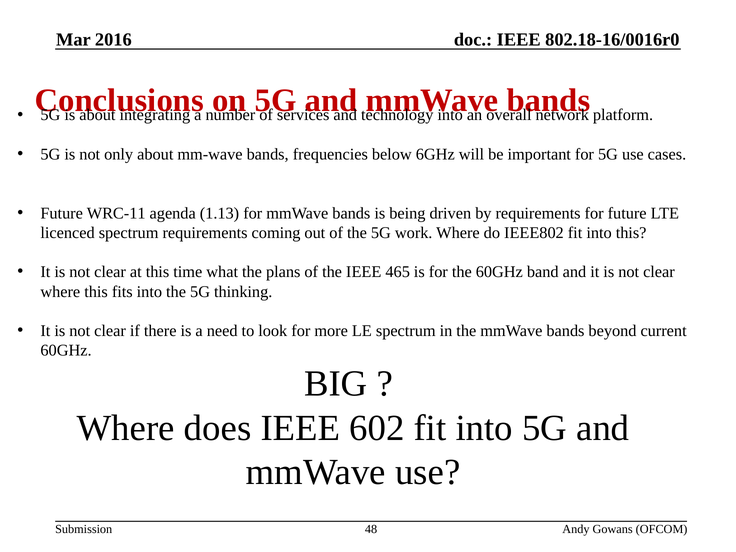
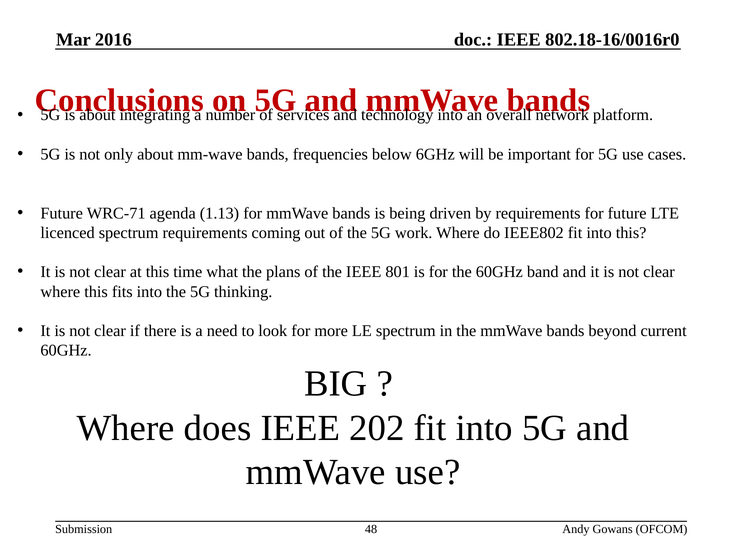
WRC-11: WRC-11 -> WRC-71 (116, 213)
465: 465 -> 801 (398, 272)
602: 602 -> 202 (377, 428)
